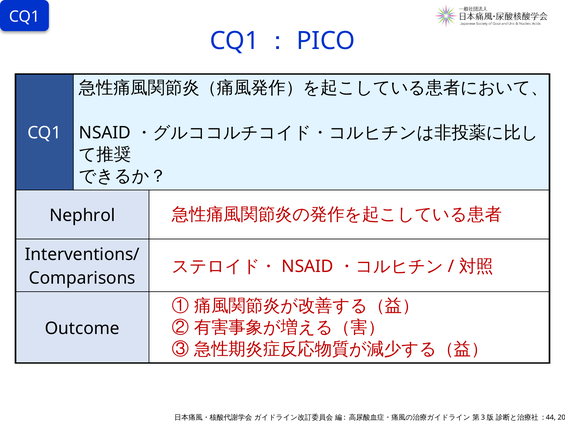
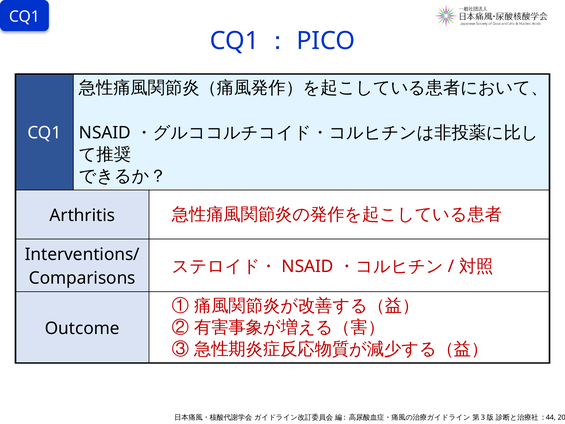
Nephrol: Nephrol -> Arthritis (82, 215)
